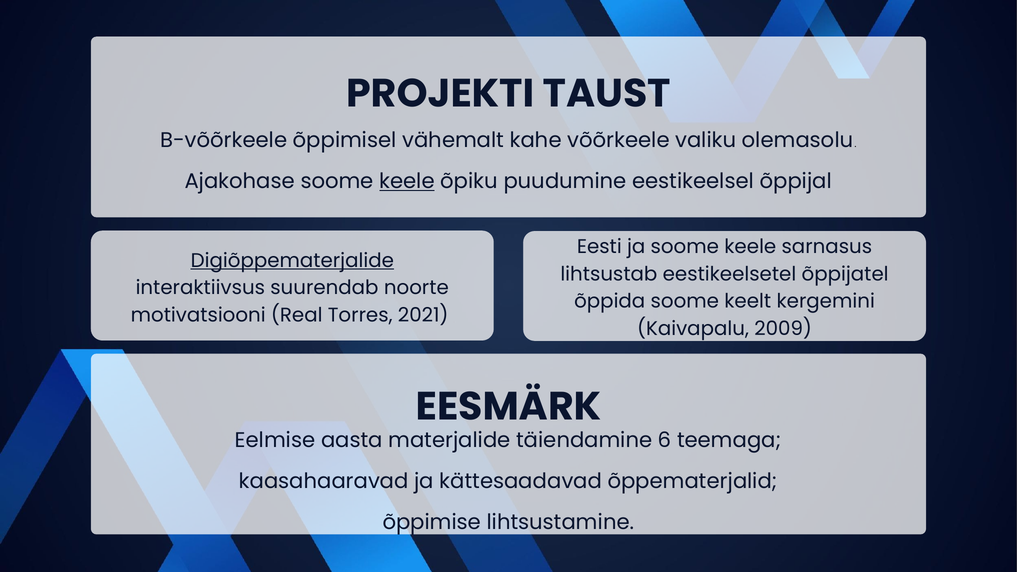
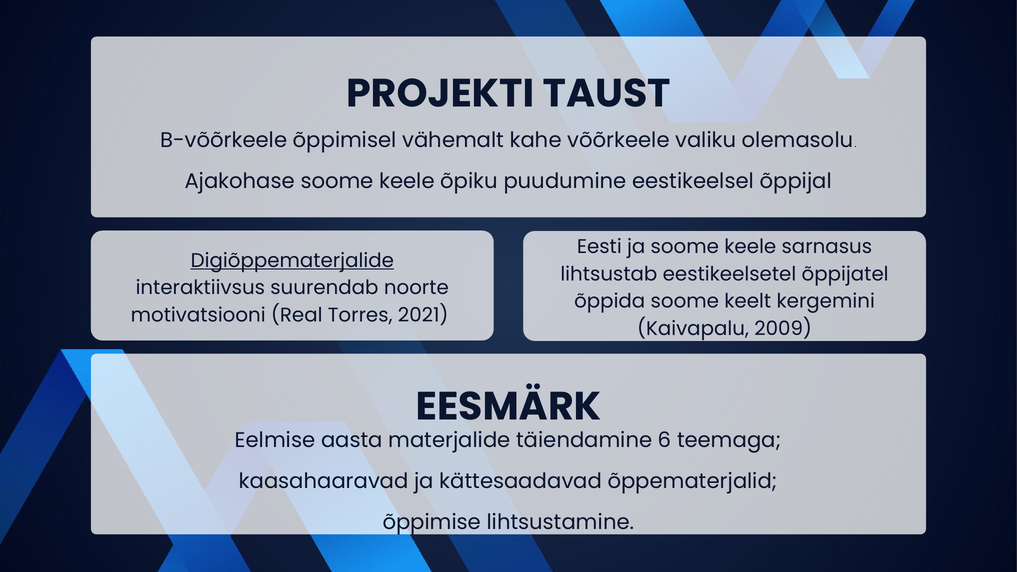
keele underline: present -> none (407, 181)
